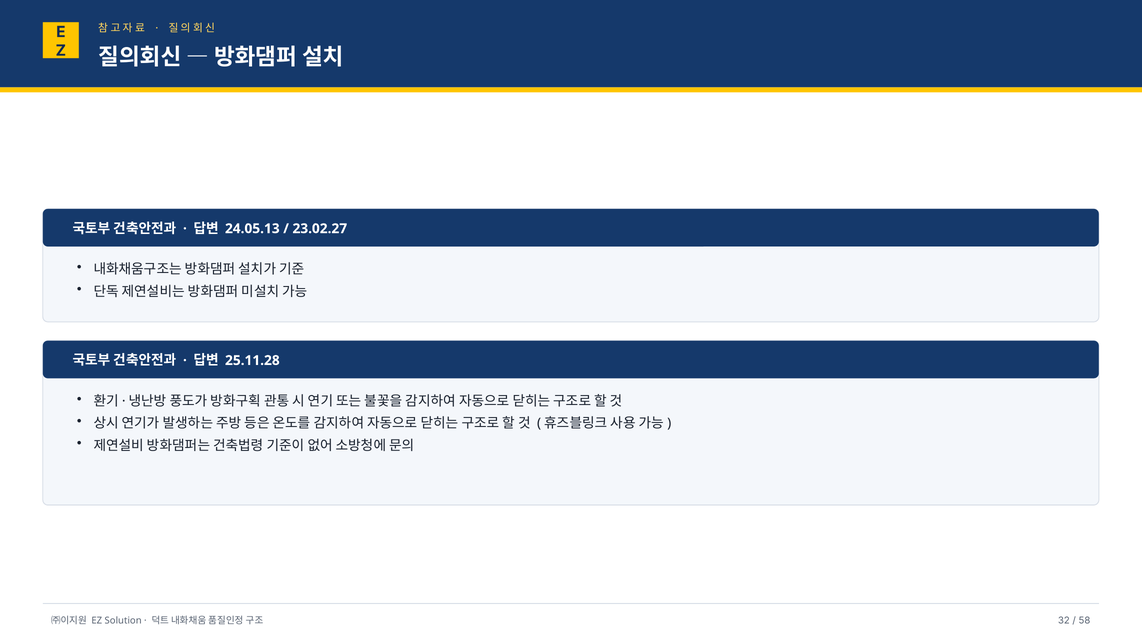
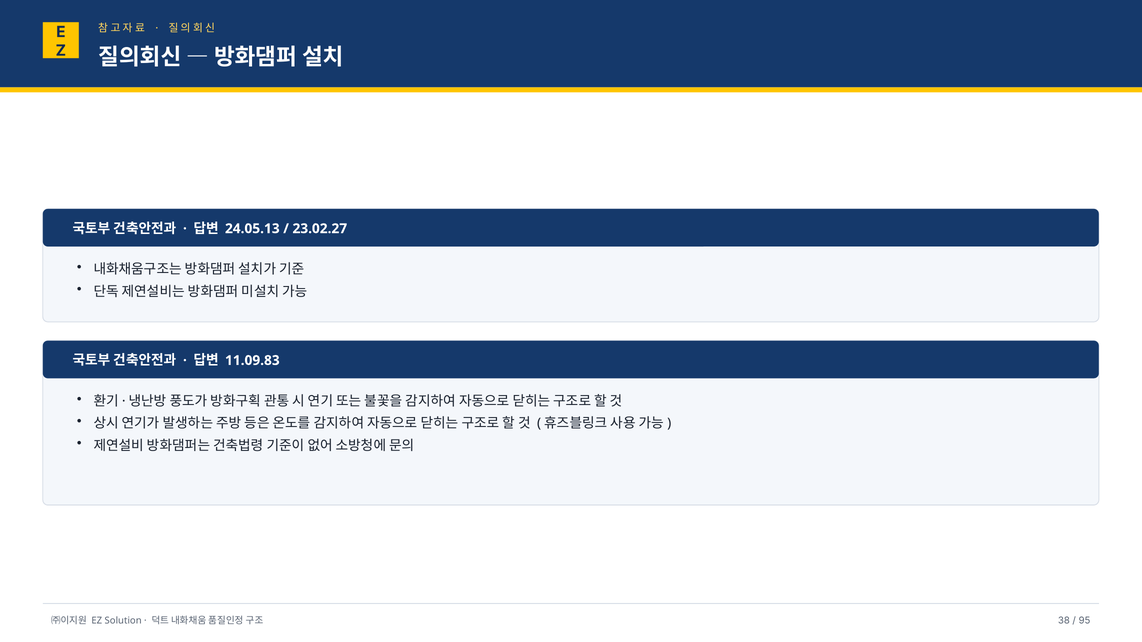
25.11.28: 25.11.28 -> 11.09.83 (252, 361)
32: 32 -> 38 (1064, 621)
58: 58 -> 95 (1084, 621)
